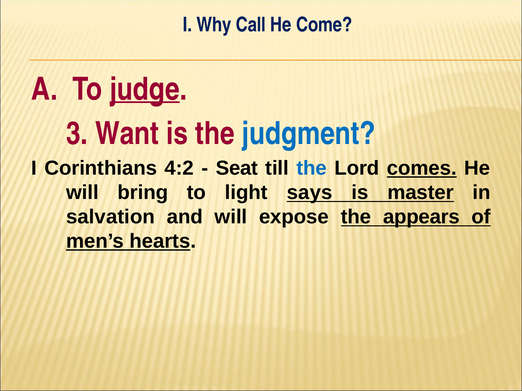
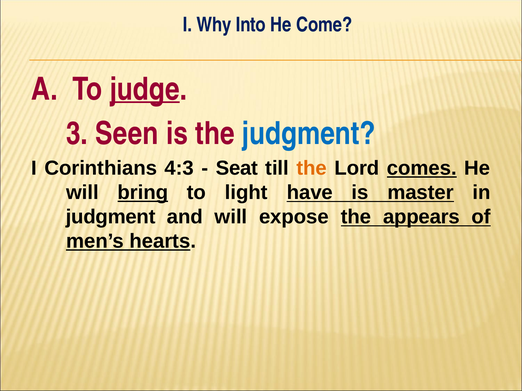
Call: Call -> Into (251, 25)
Want: Want -> Seen (127, 134)
4:2: 4:2 -> 4:3 (179, 169)
the colour: blue -> orange (312, 169)
bring underline: none -> present (143, 193)
says: says -> have (310, 193)
salvation: salvation -> judgment (111, 217)
